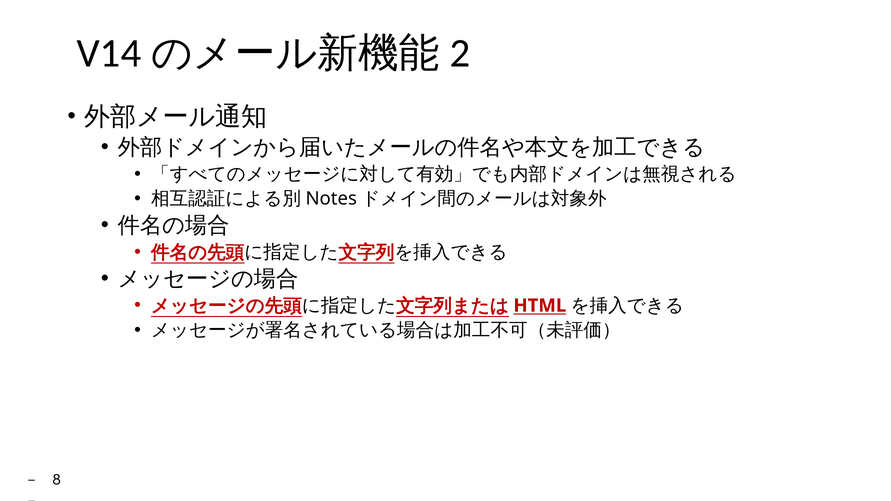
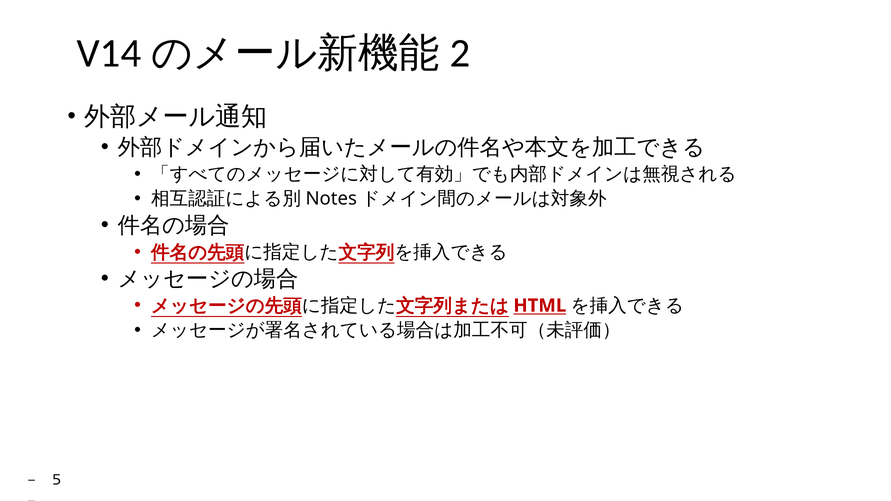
8: 8 -> 5 (57, 480)
